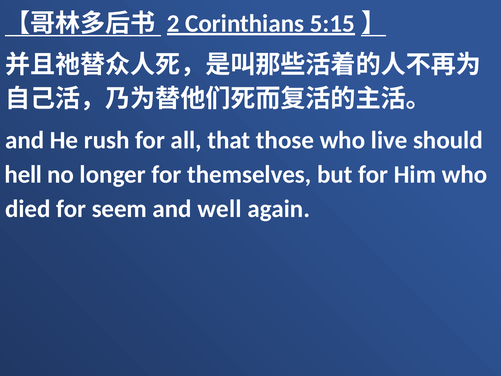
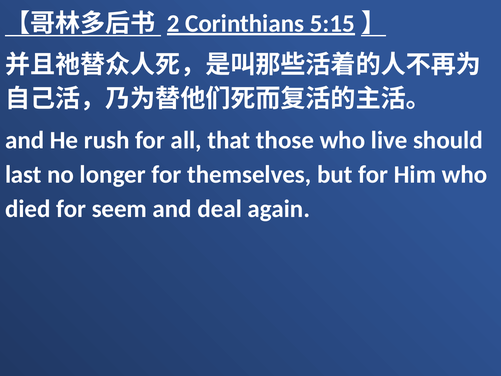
hell: hell -> last (23, 174)
well: well -> deal (220, 209)
